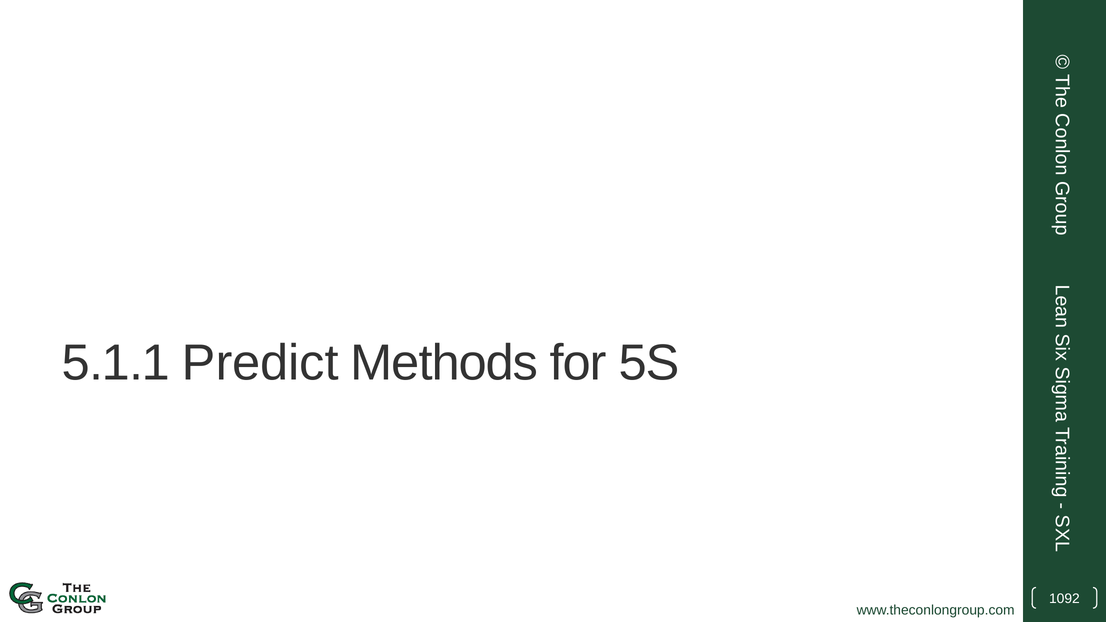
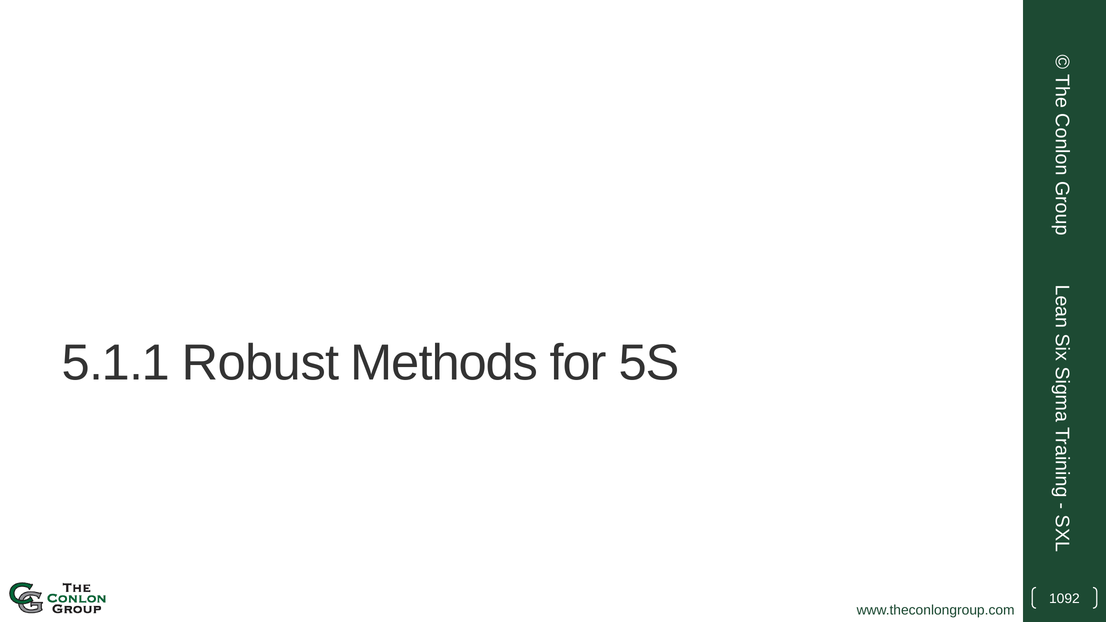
Predict: Predict -> Robust (261, 363)
